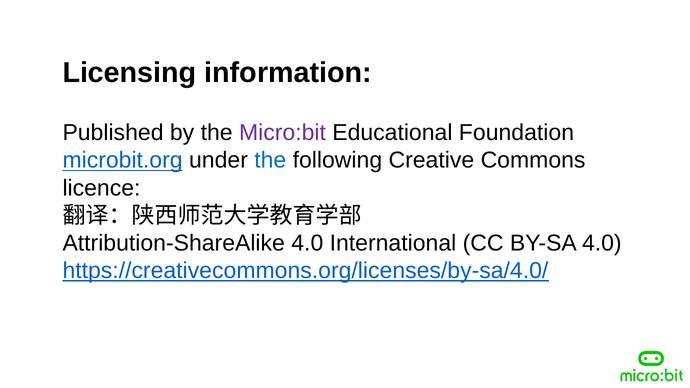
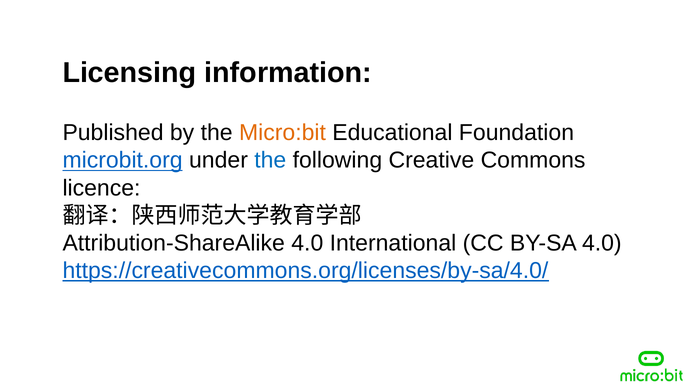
Micro:bit colour: purple -> orange (282, 133)
